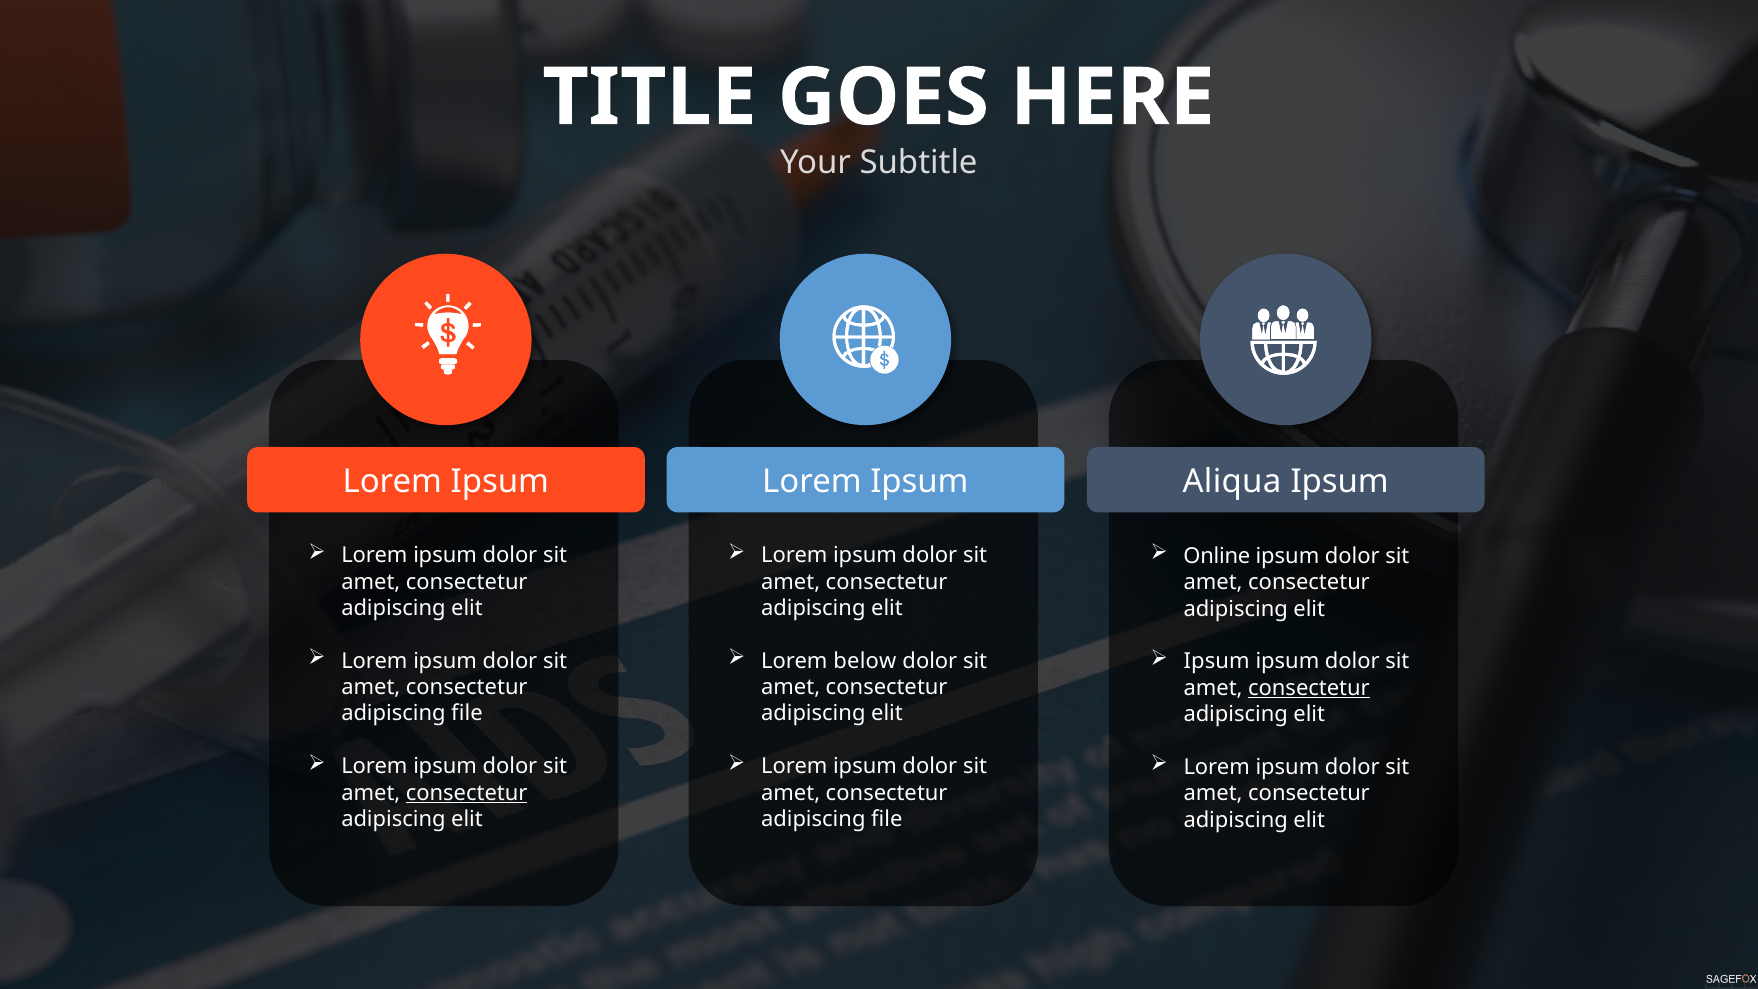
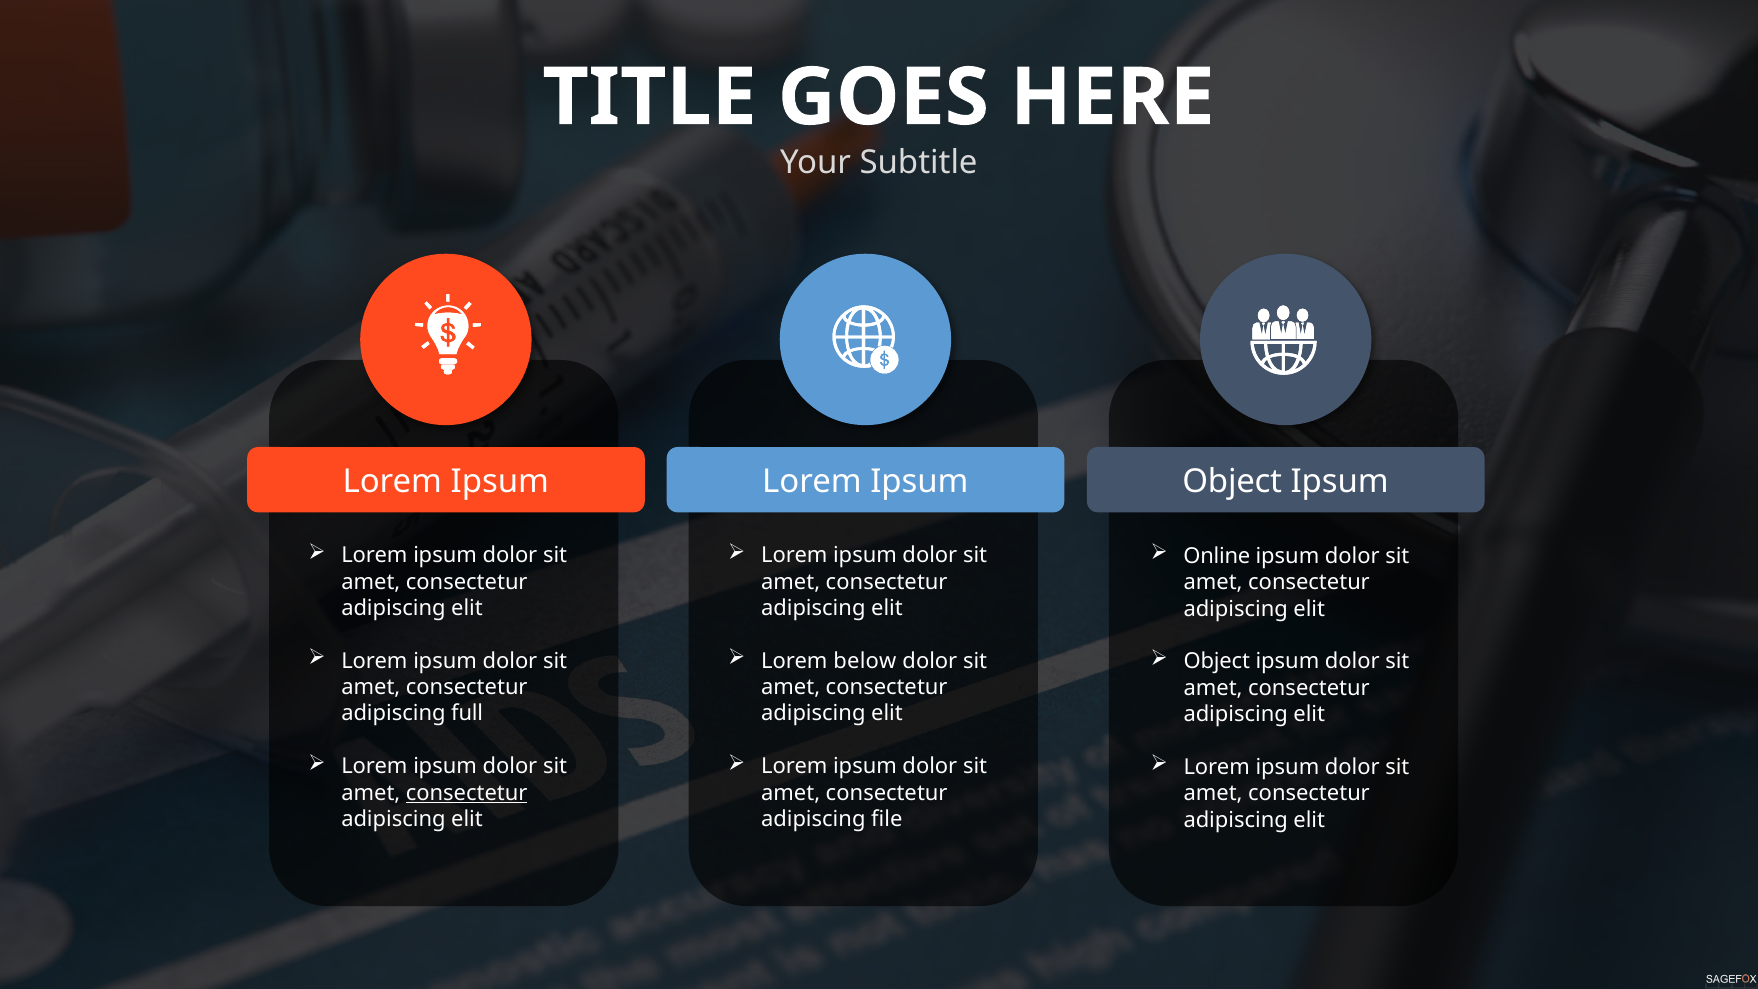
Ipsum Aliqua: Aliqua -> Object (1232, 482)
Ipsum: Ipsum -> Object (1217, 661)
consectetur underline: present -> none (1309, 688)
file: file -> full (467, 714)
